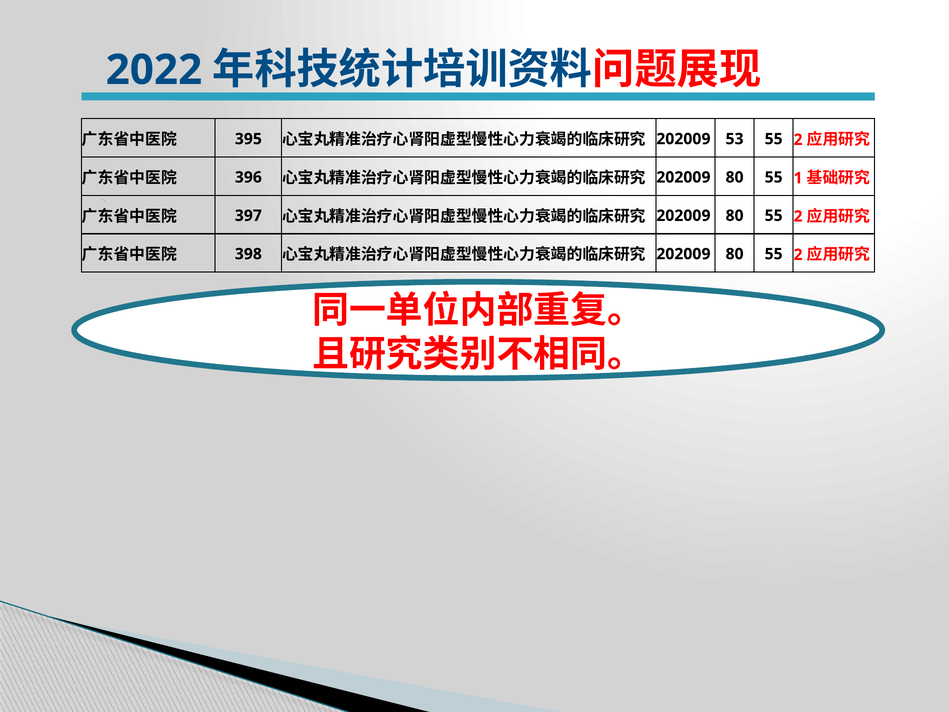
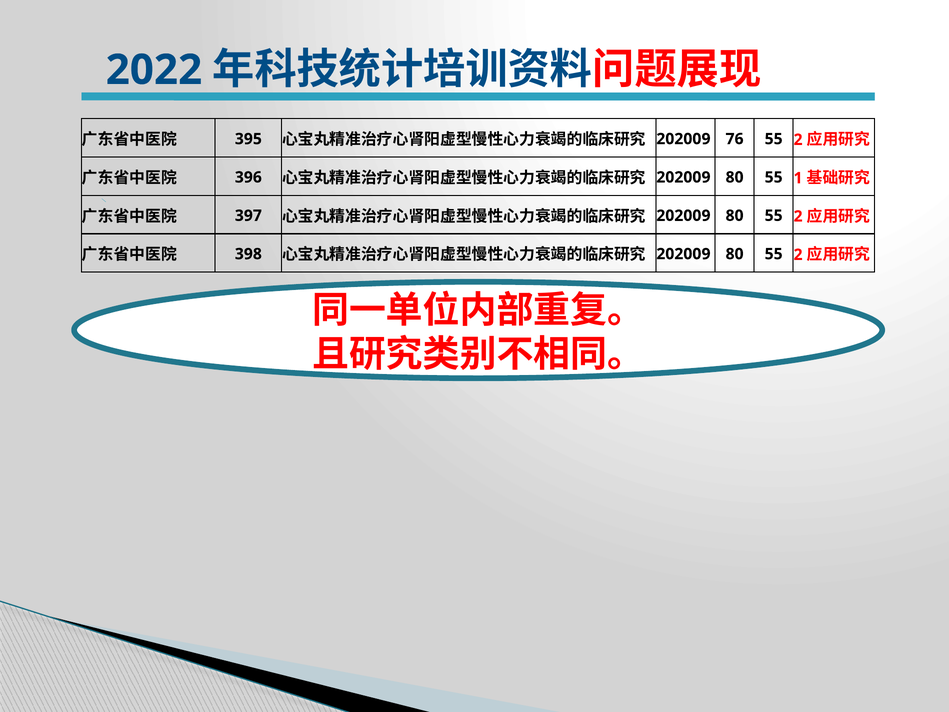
53: 53 -> 76 (735, 139)
